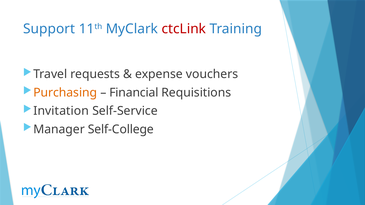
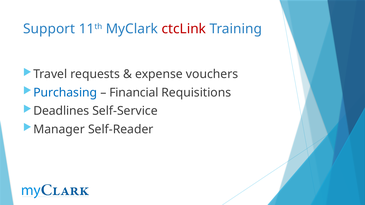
Purchasing colour: orange -> blue (65, 93)
Invitation: Invitation -> Deadlines (61, 111)
Self-College: Self-College -> Self-Reader (121, 129)
